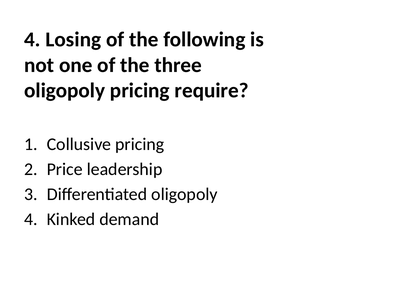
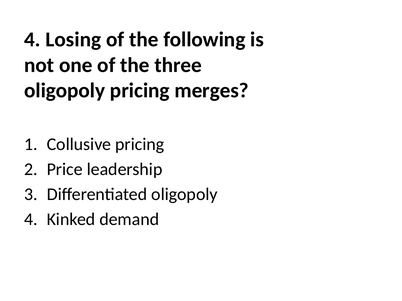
require: require -> merges (212, 91)
